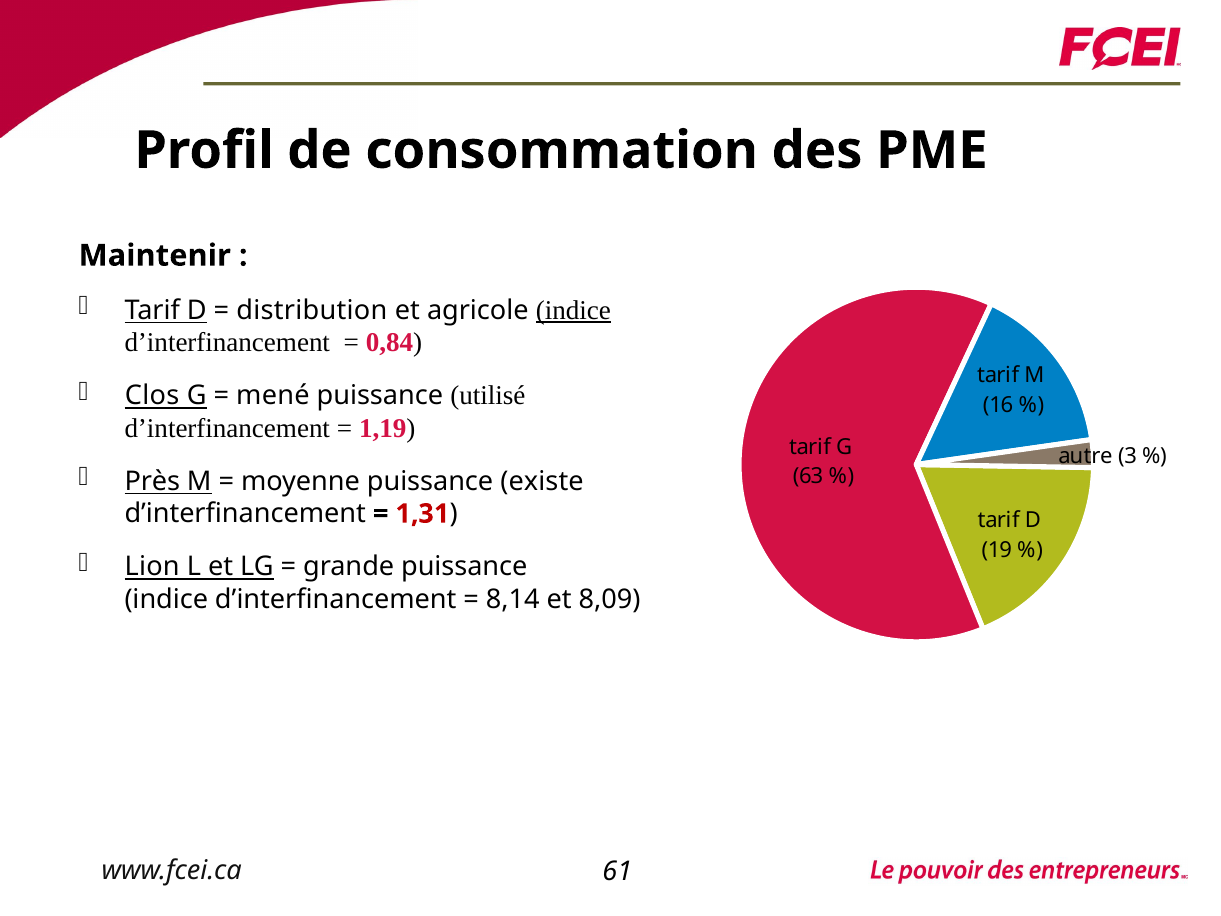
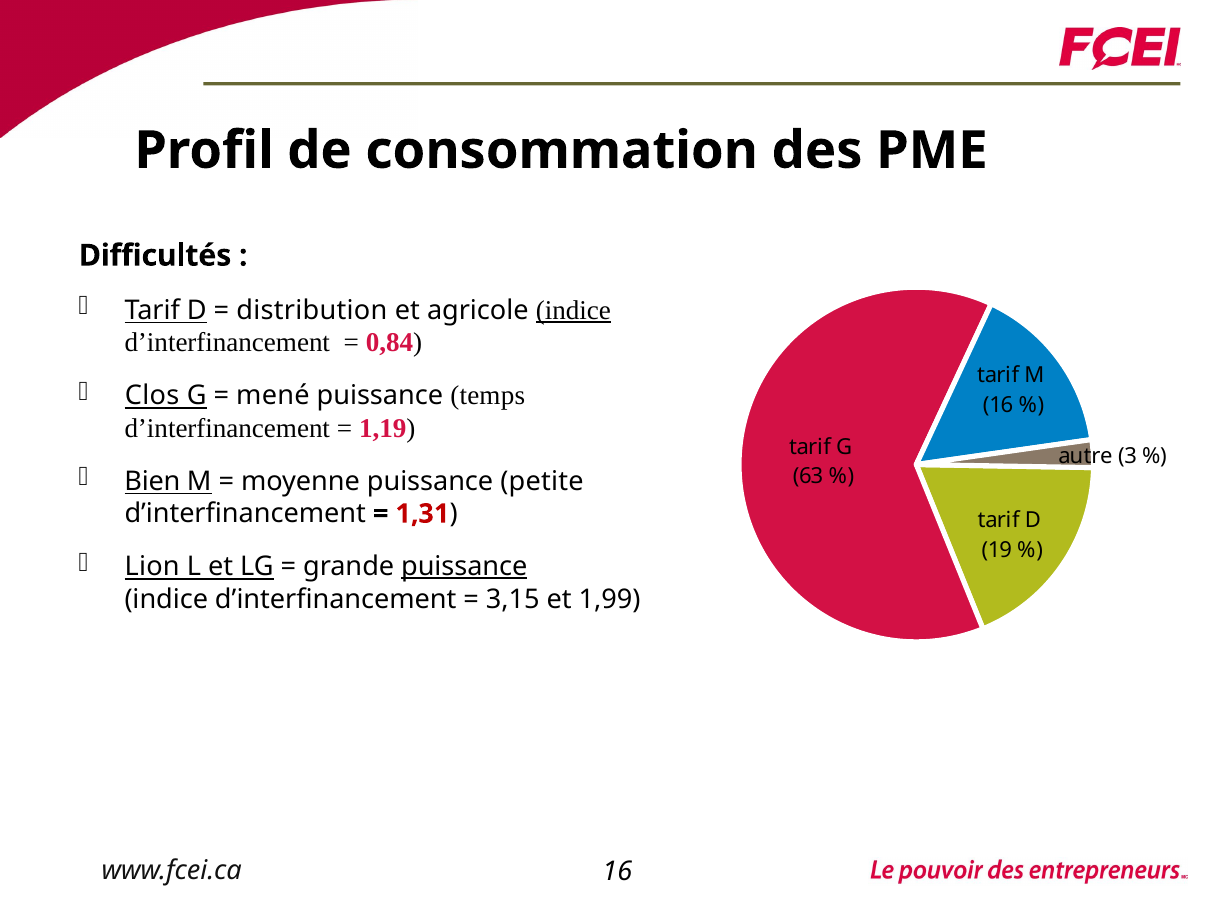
Maintenir: Maintenir -> Difficultés (155, 256)
utilisé: utilisé -> temps (488, 396)
Près: Près -> Bien (152, 481)
existe: existe -> petite (542, 481)
puissance underline: none -> present (464, 566)
8,14: 8,14 -> 3,15 (513, 599)
8,09: 8,09 -> 1,99 (610, 599)
61: 61 -> 16 (617, 871)
